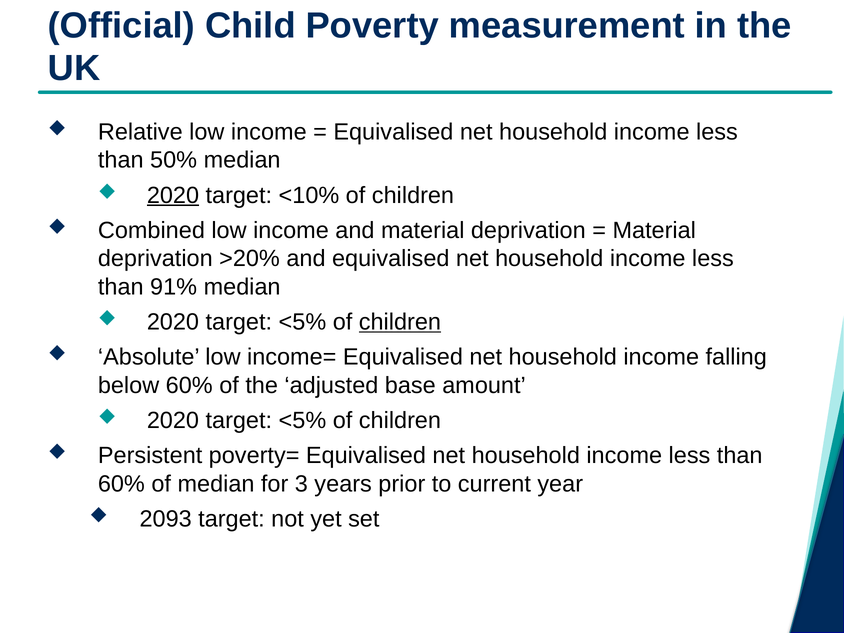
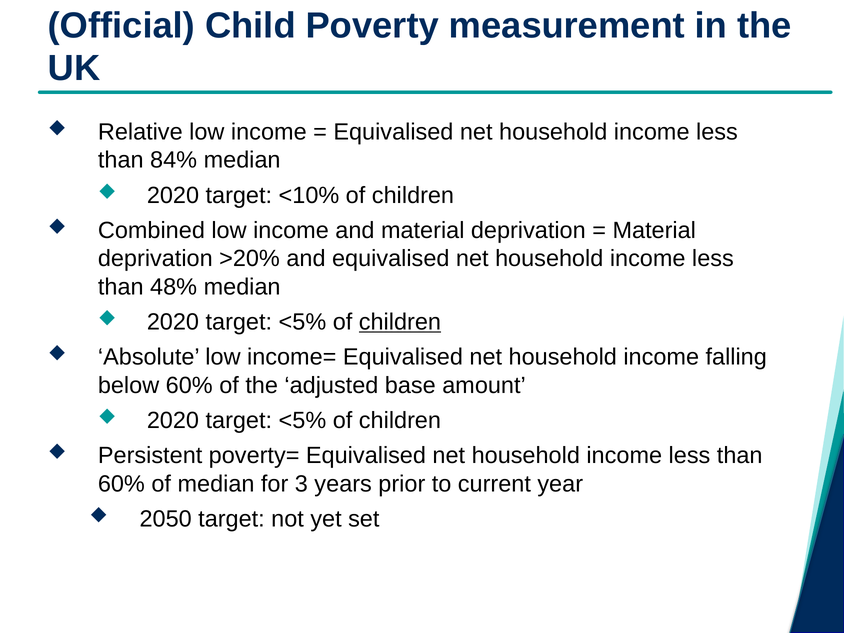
50%: 50% -> 84% (174, 160)
2020 underline: present -> none (173, 195)
91%: 91% -> 48% (174, 287)
2093: 2093 -> 2050 (166, 519)
